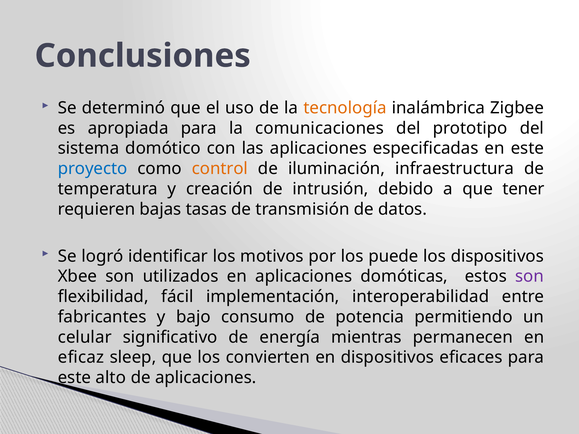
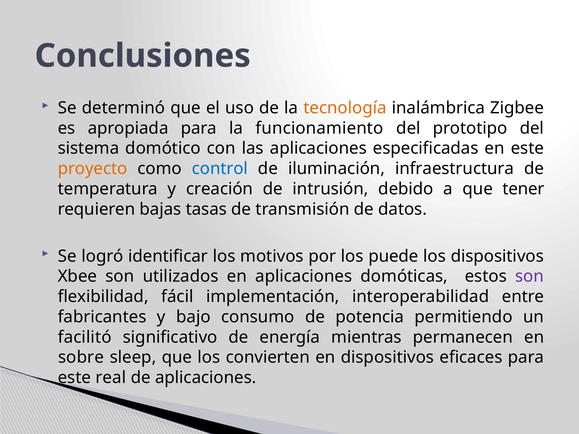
comunicaciones: comunicaciones -> funcionamiento (320, 128)
proyecto colour: blue -> orange (93, 169)
control colour: orange -> blue (220, 169)
celular: celular -> facilitó (85, 337)
eficaz: eficaz -> sobre (81, 358)
alto: alto -> real (111, 378)
